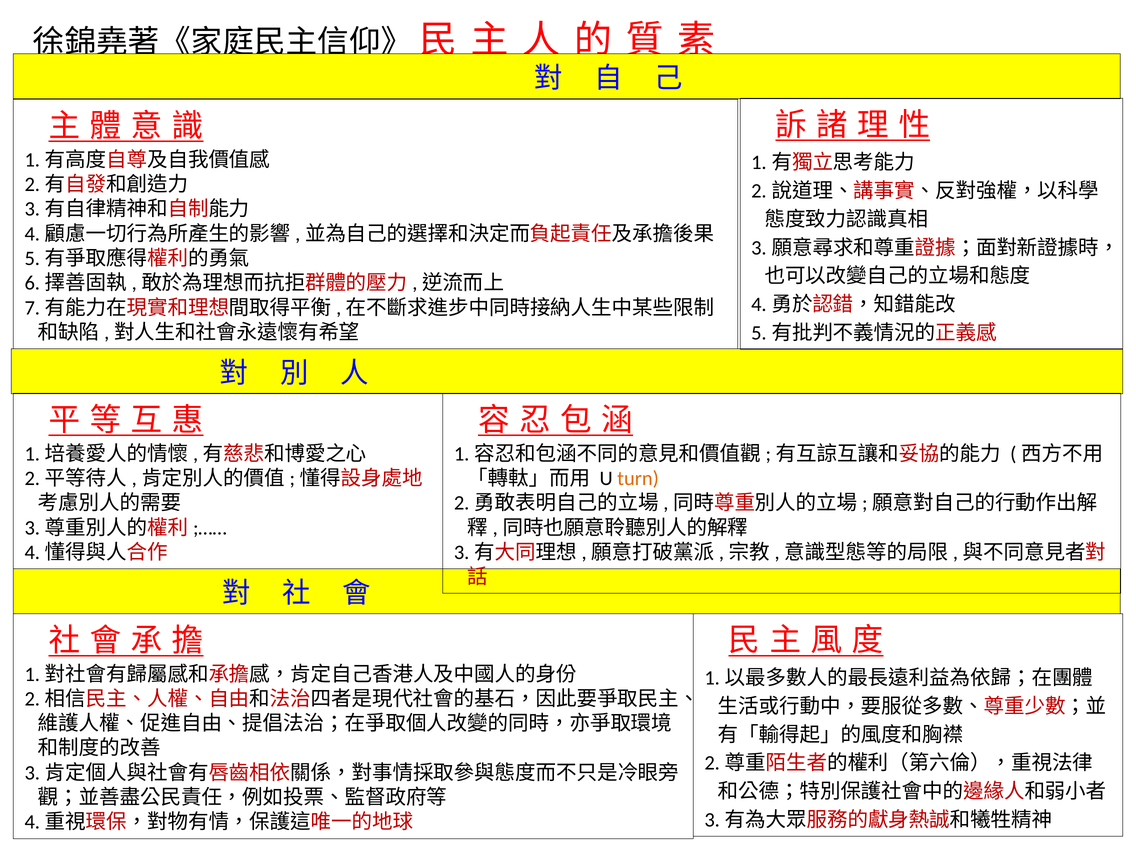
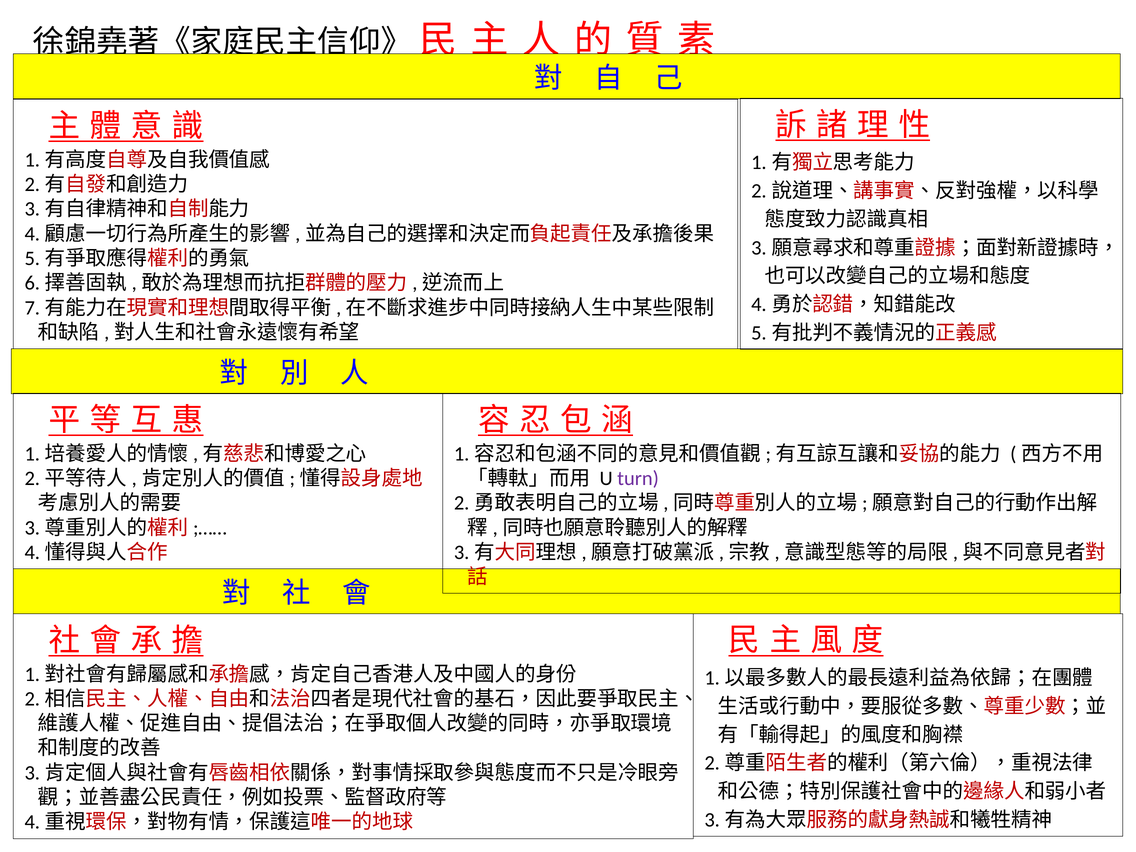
turn colour: orange -> purple (638, 478)
